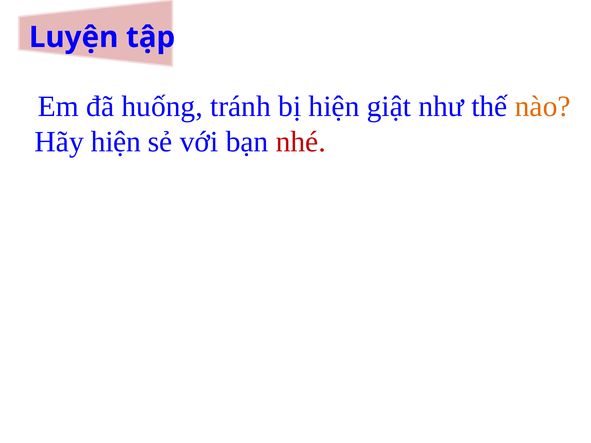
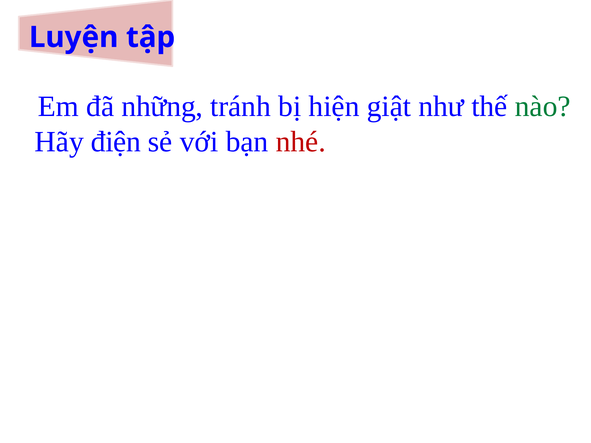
huống: huống -> những (162, 106)
nào colour: orange -> green (543, 106)
Hãy hiện: hiện -> điện (116, 142)
